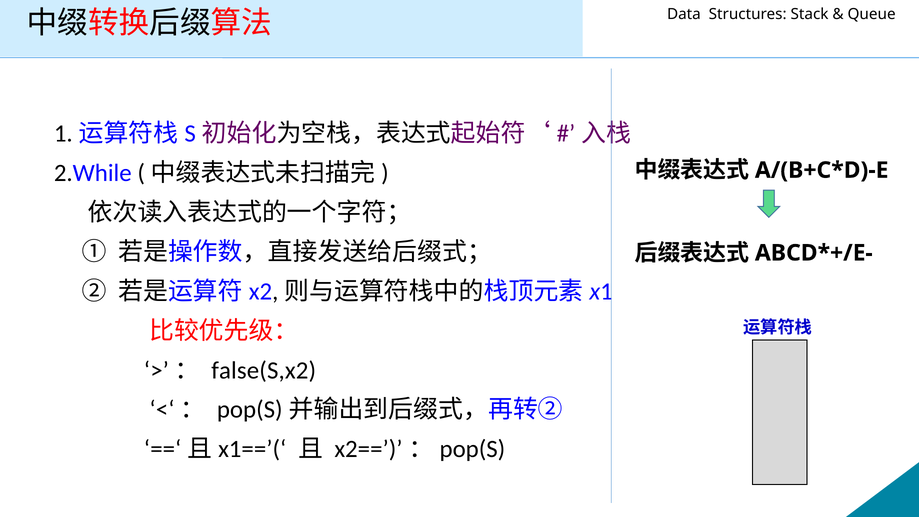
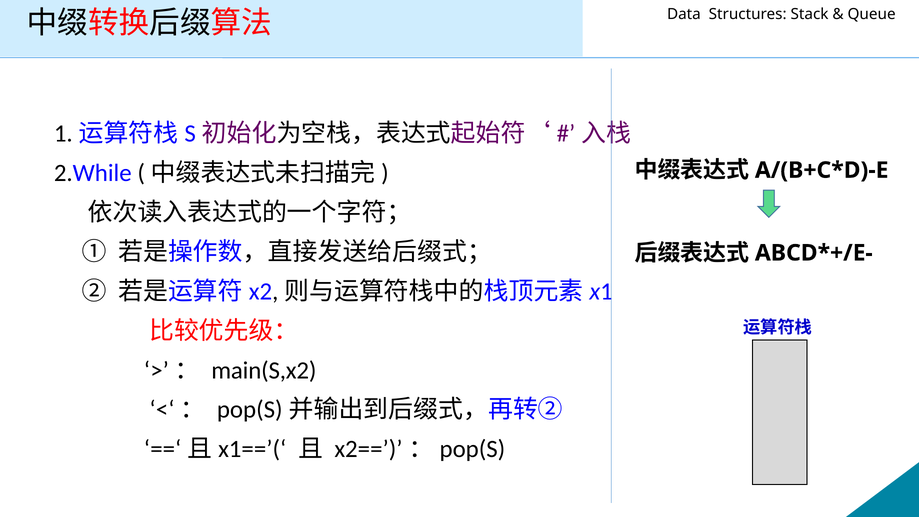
false(S,x2: false(S,x2 -> main(S,x2 (264, 370)
